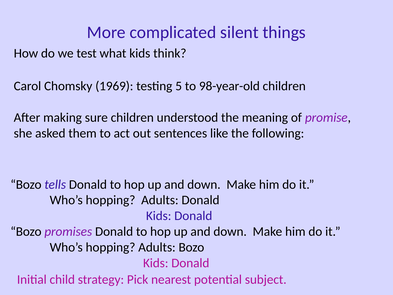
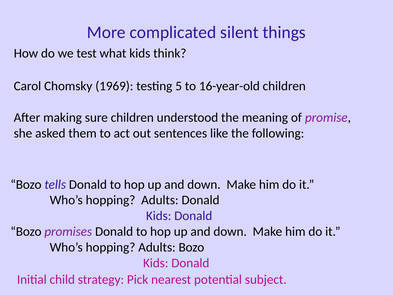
98-year-old: 98-year-old -> 16-year-old (229, 86)
